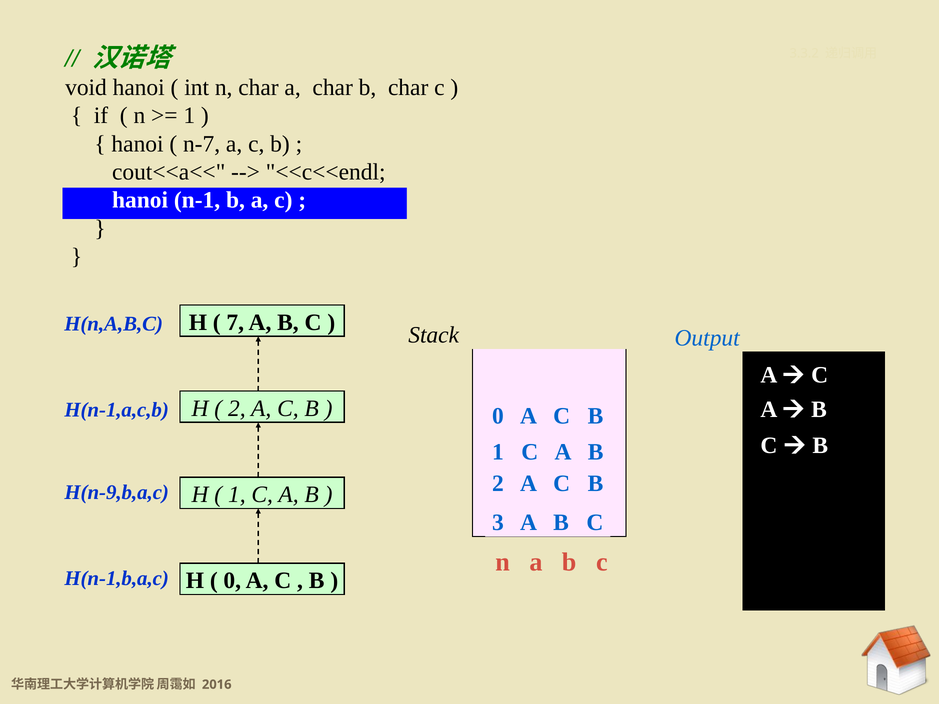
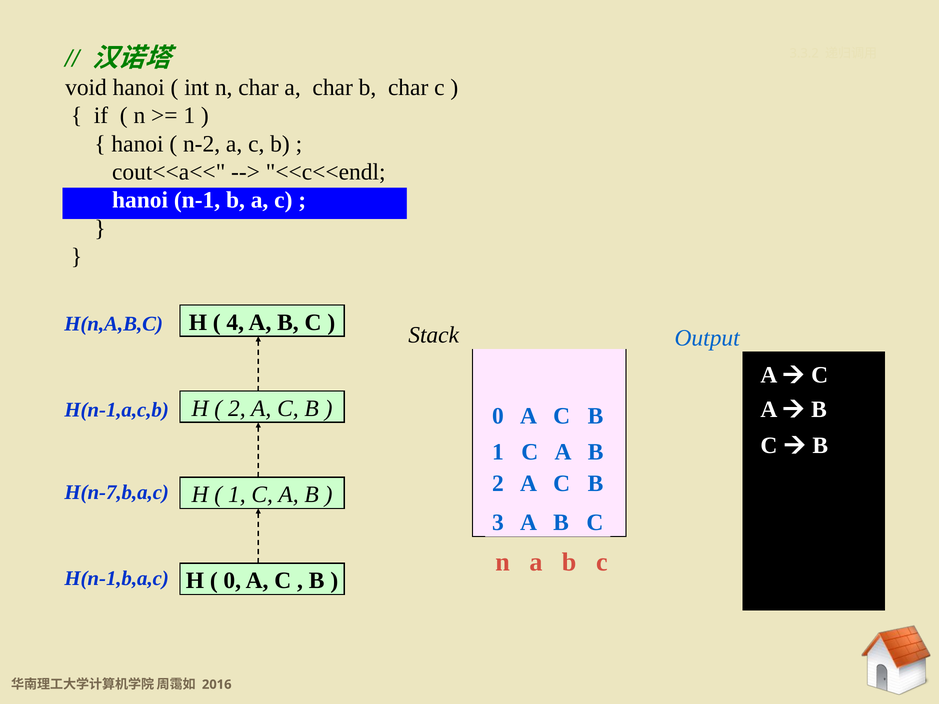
n-7: n-7 -> n-2 (202, 144)
7: 7 -> 4 (235, 322)
H(n-9,b,a,c: H(n-9,b,a,c -> H(n-7,b,a,c (117, 493)
